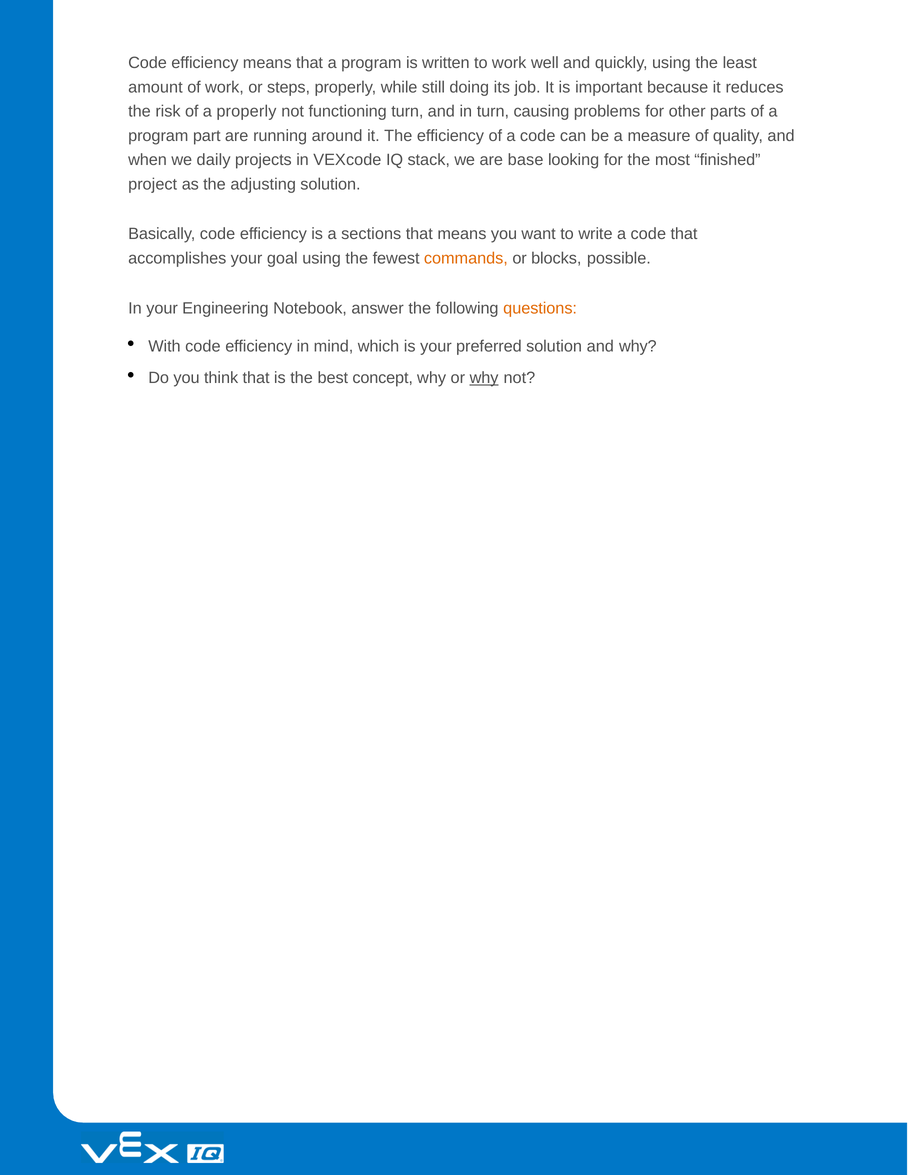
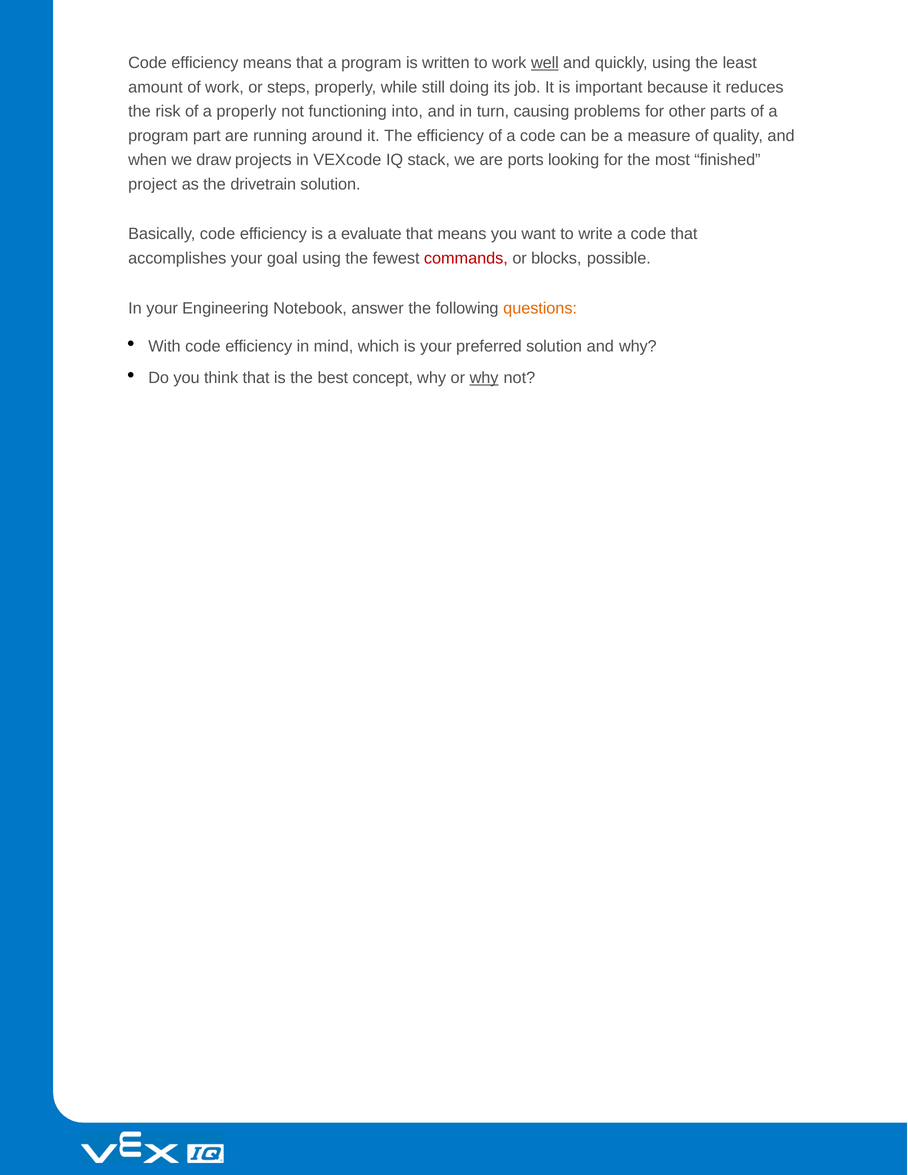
well underline: none -> present (545, 63)
functioning turn: turn -> into (407, 111)
daily: daily -> draw (214, 160)
base: base -> ports (526, 160)
adjusting: adjusting -> drivetrain (263, 184)
sections: sections -> evaluate (371, 234)
commands colour: orange -> red (466, 258)
